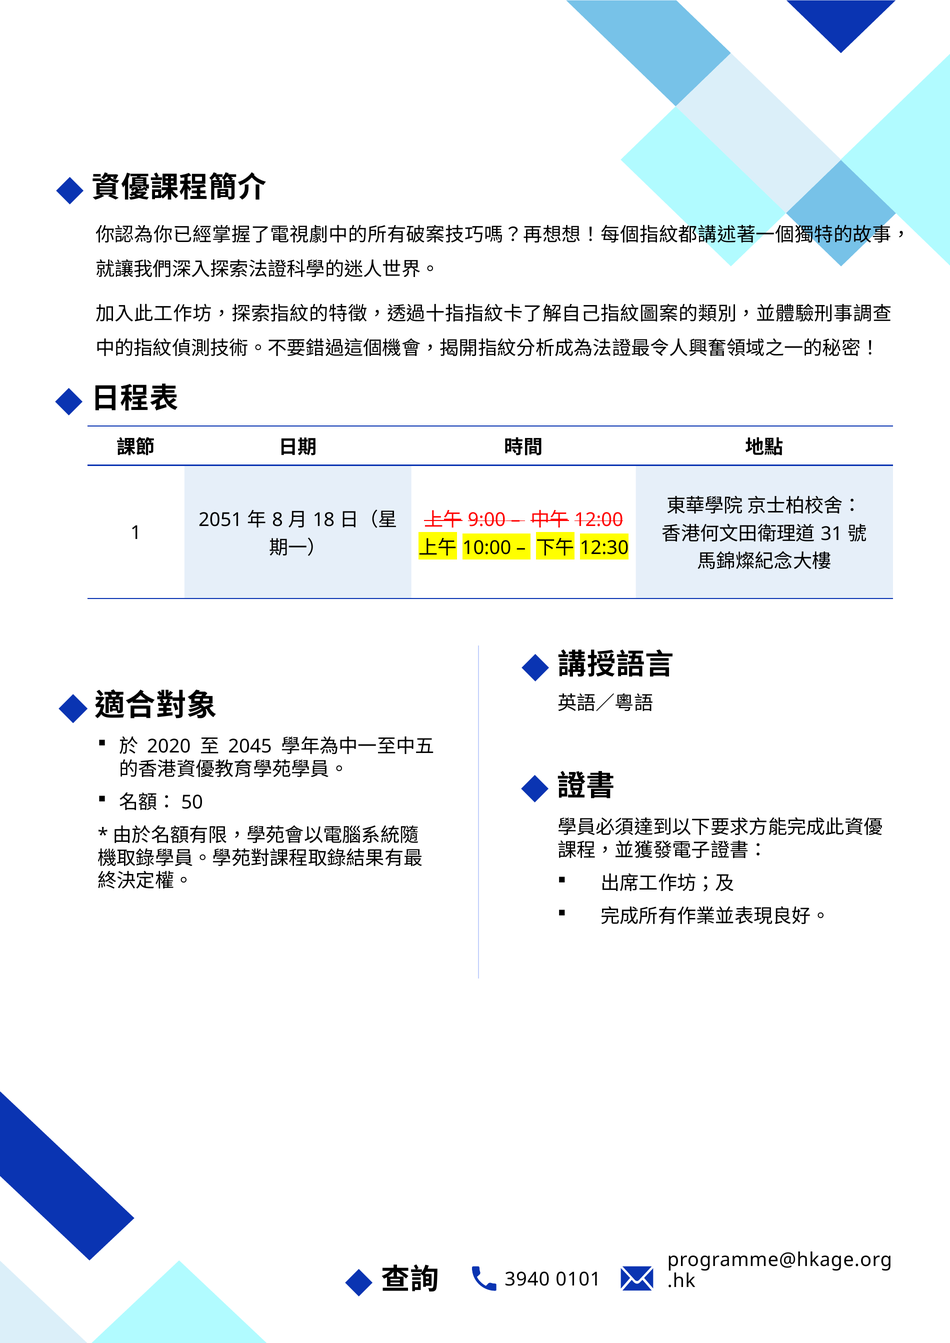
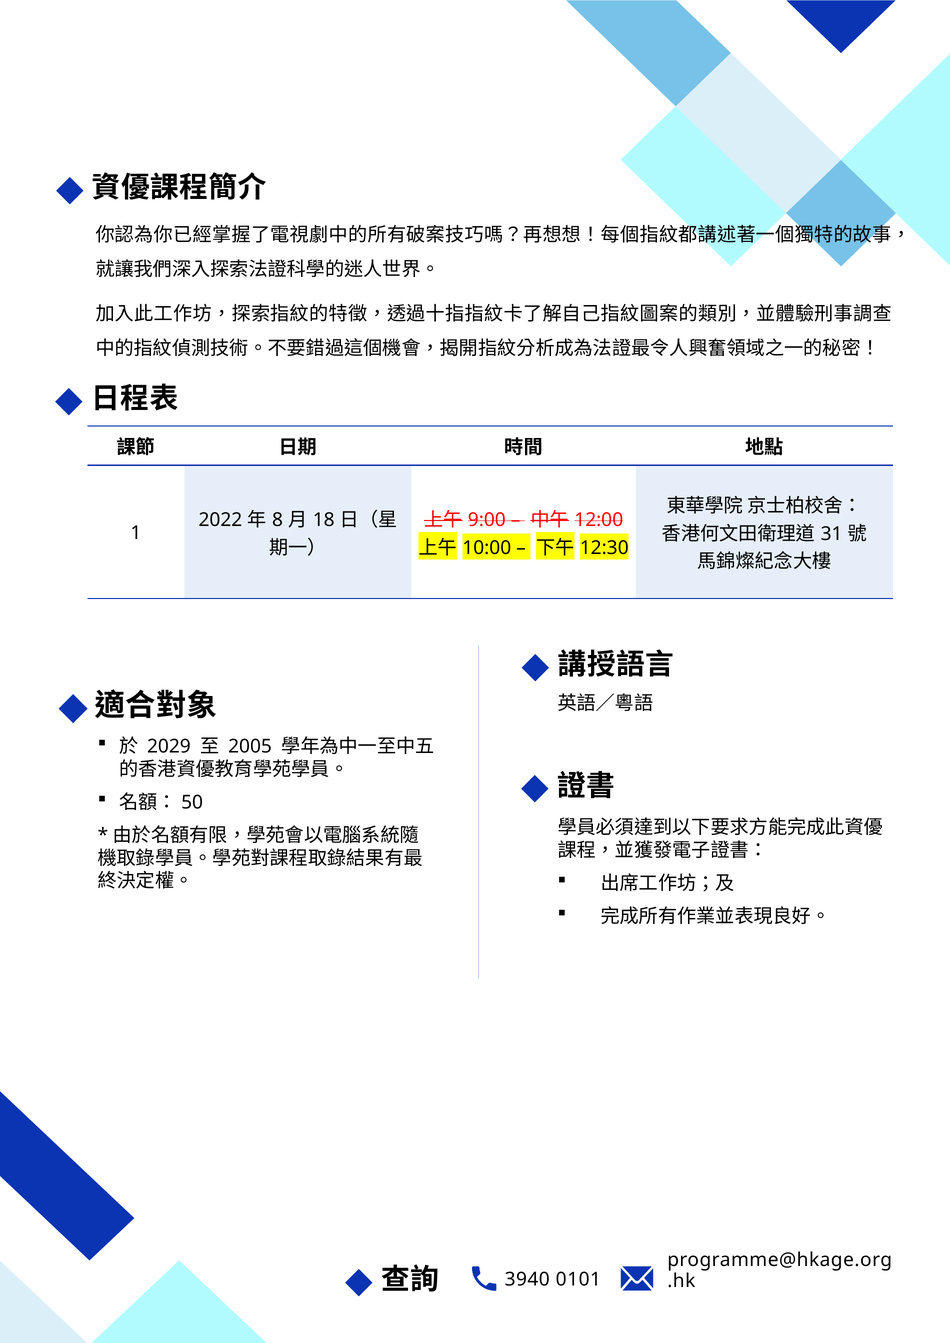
2051: 2051 -> 2022 (220, 520)
2020: 2020 -> 2029 (169, 747)
2045: 2045 -> 2005 (250, 747)
